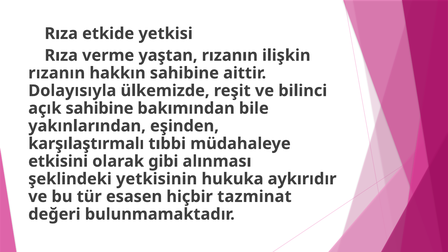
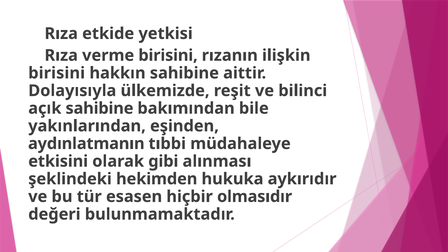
verme yaştan: yaştan -> birisini (168, 55)
rızanın: rızanın -> birisini (57, 73)
karşılaştırmalı: karşılaştırmalı -> aydınlatmanın (86, 144)
yetkisinin: yetkisinin -> hekimden (157, 179)
tazminat: tazminat -> olmasıdır (255, 197)
